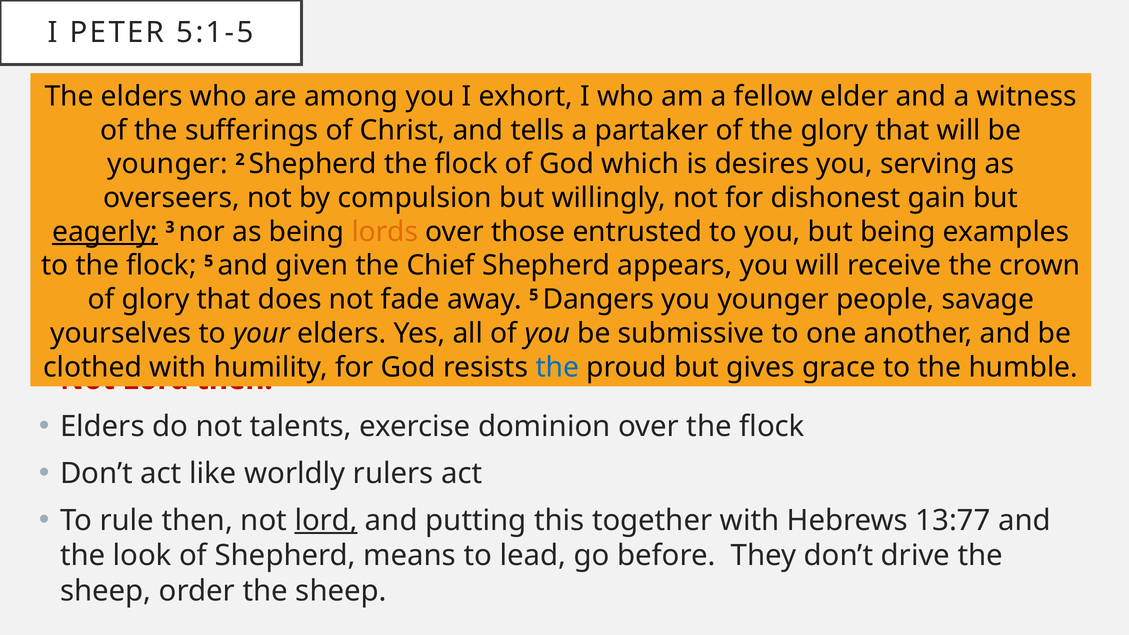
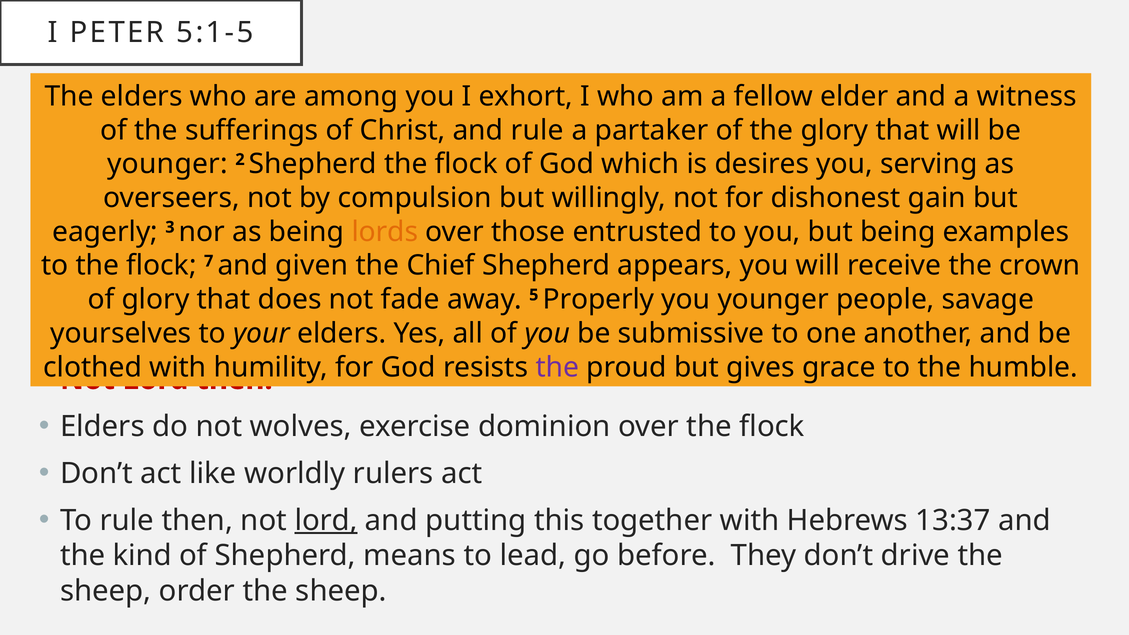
and tells: tells -> rule (537, 130)
eagerly underline: present -> none (105, 232)
flock 5: 5 -> 7 (209, 261)
Dangers: Dangers -> Properly (598, 300)
the colour: blue -> purple (557, 367)
talents: talents -> wolves (301, 426)
13:77: 13:77 -> 13:37 (953, 520)
look: look -> kind (142, 556)
